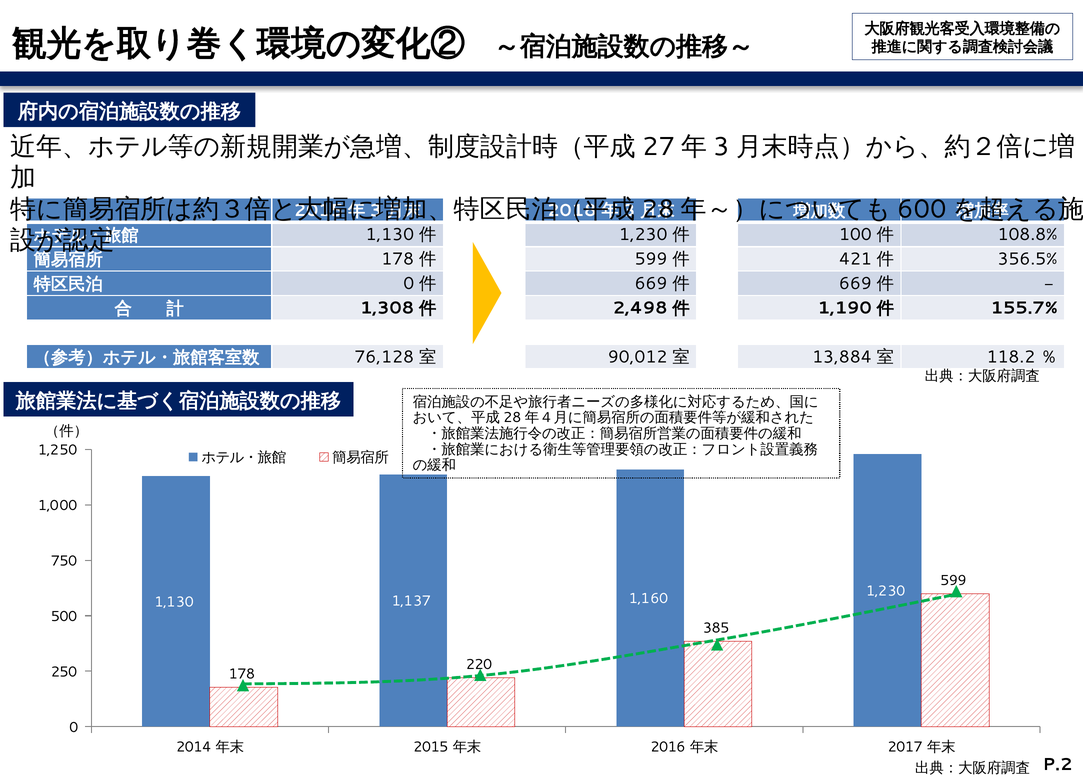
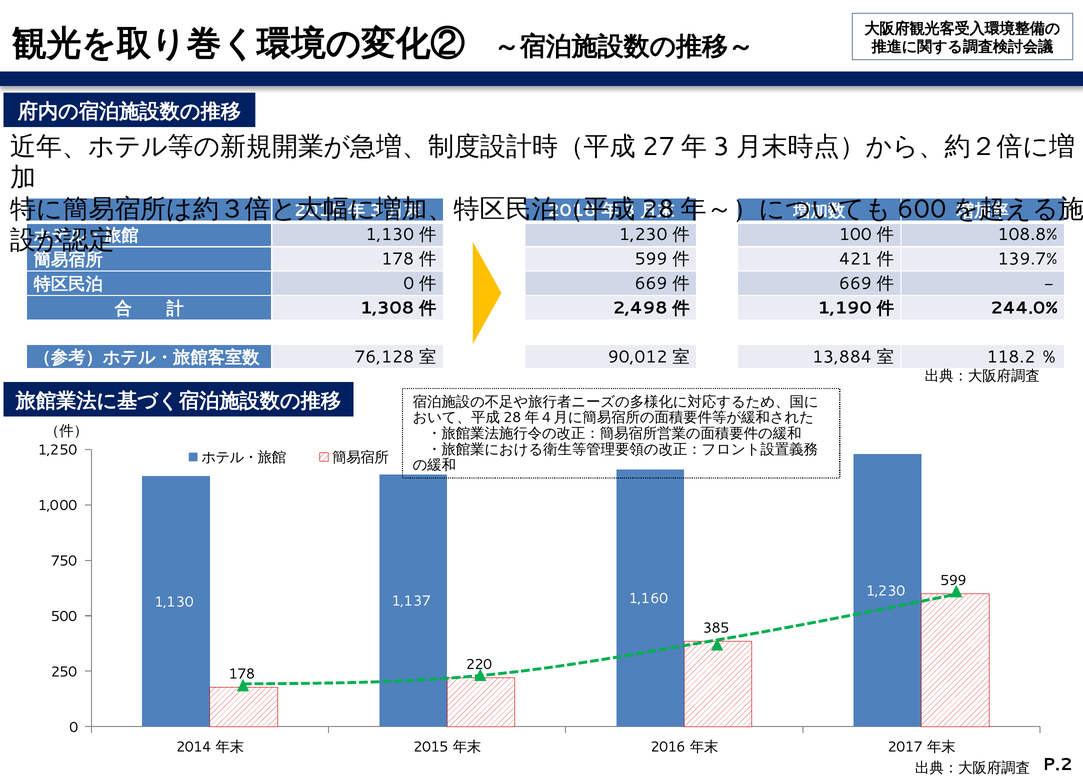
356.5%: 356.5% -> 139.7% (1027, 259)
155.7%: 155.7% -> 244.0% (1024, 308)
